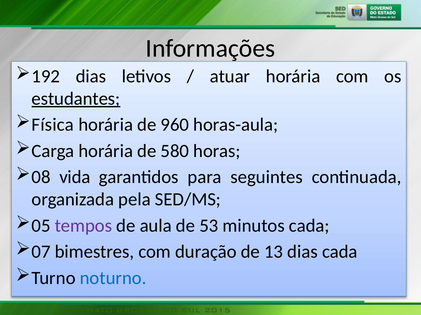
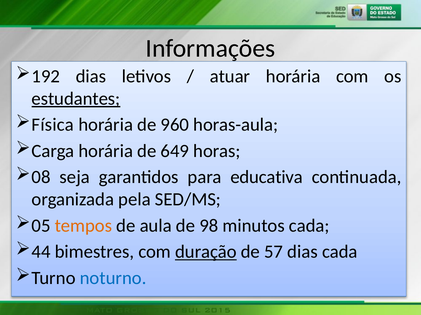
580: 580 -> 649 (175, 151)
vida: vida -> seja (75, 177)
seguintes: seguintes -> educativa (267, 177)
tempos colour: purple -> orange (83, 226)
53: 53 -> 98 (209, 226)
07: 07 -> 44 (41, 252)
duração underline: none -> present (206, 252)
13: 13 -> 57 (274, 252)
